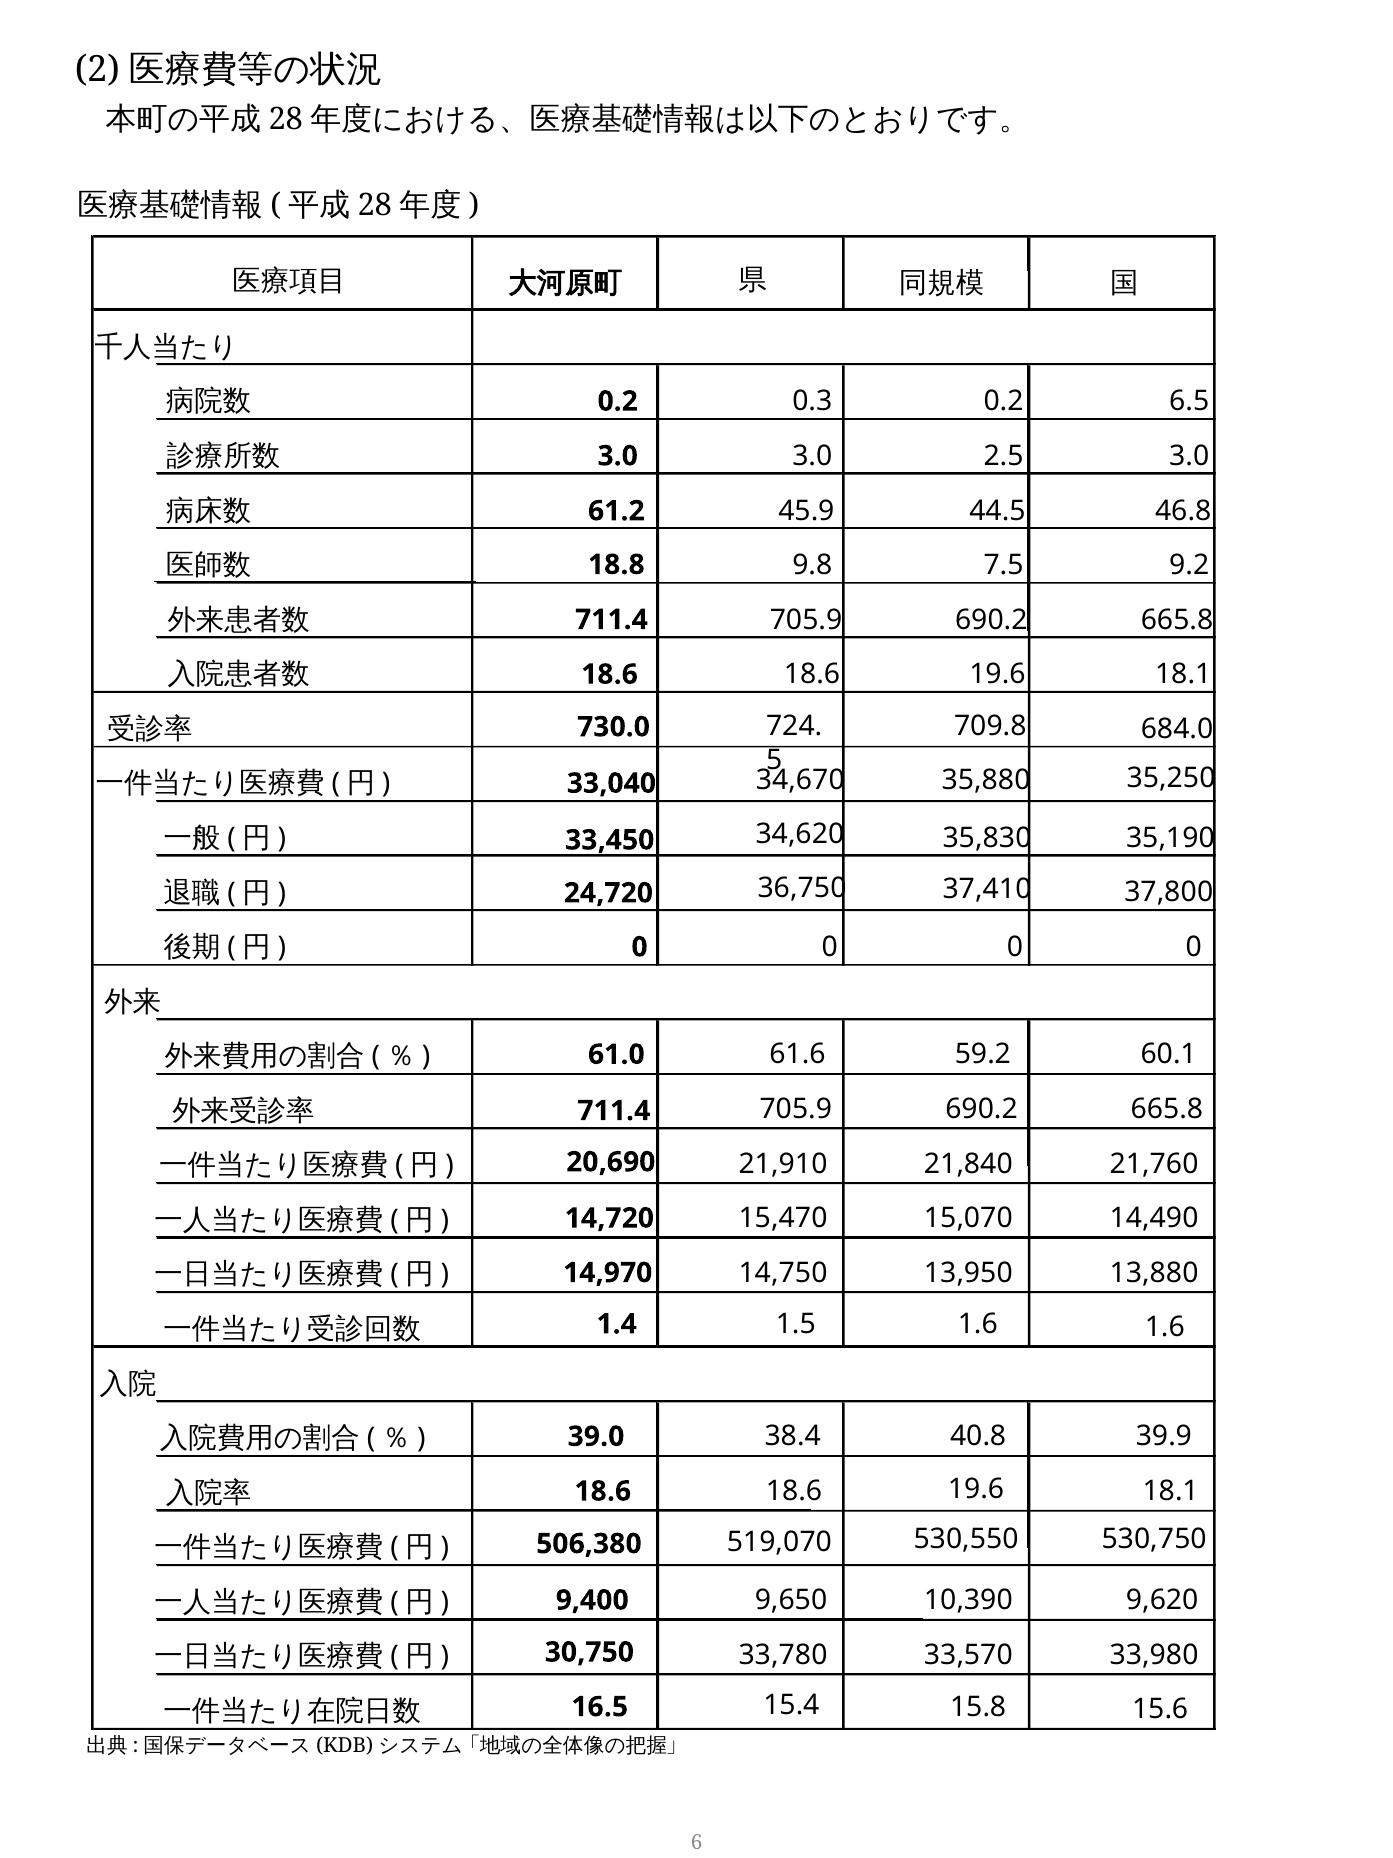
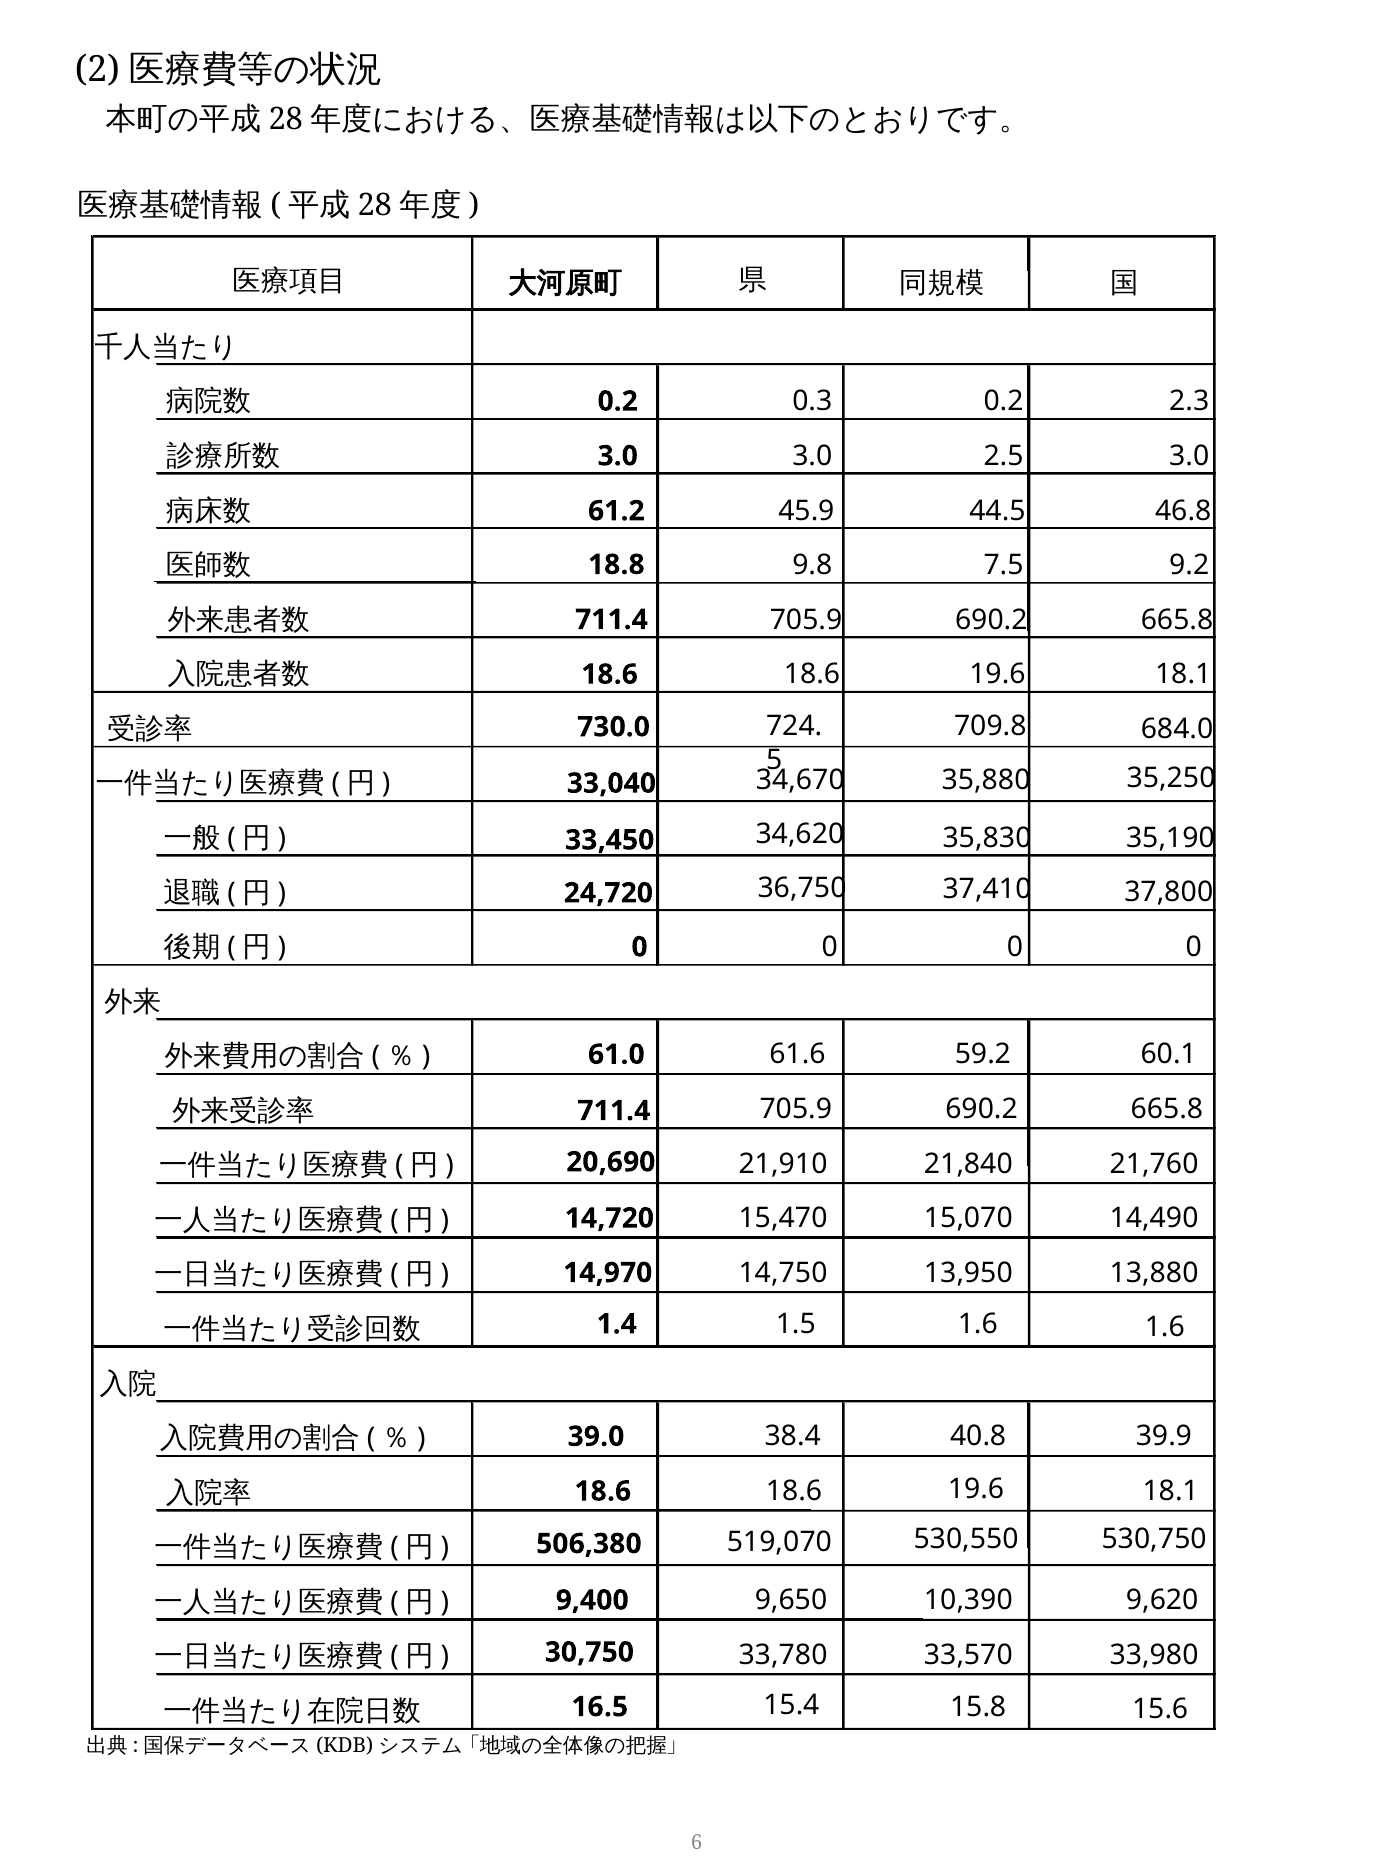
6.5: 6.5 -> 2.3 (1189, 401)
